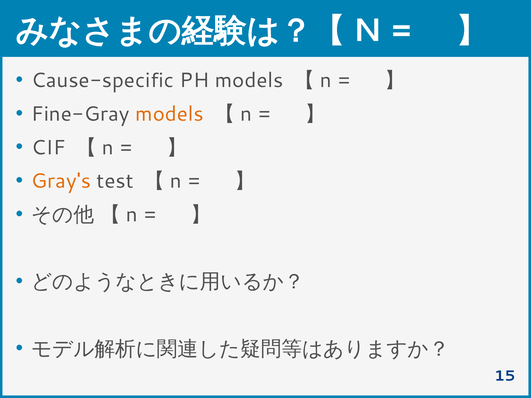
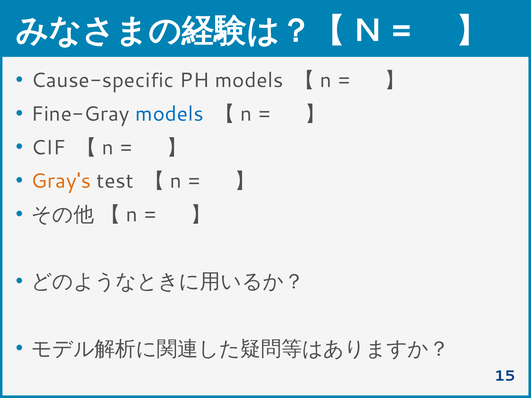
models colour: orange -> blue (170, 114)
